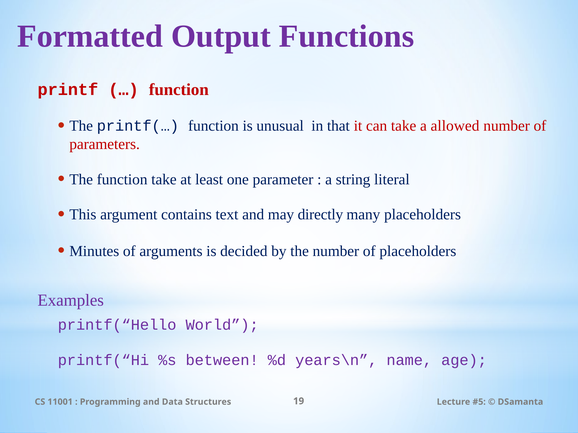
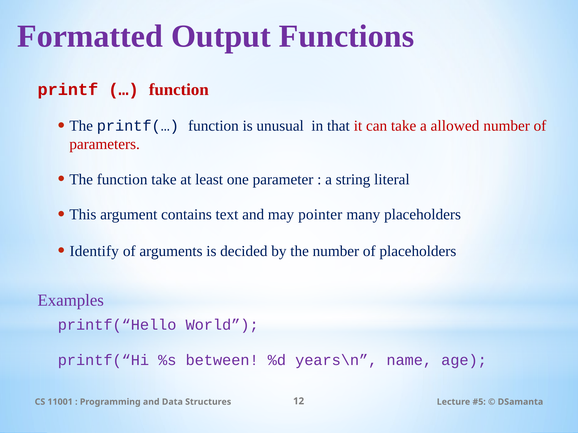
directly: directly -> pointer (320, 215)
Minutes: Minutes -> Identify (94, 251)
19: 19 -> 12 (299, 402)
